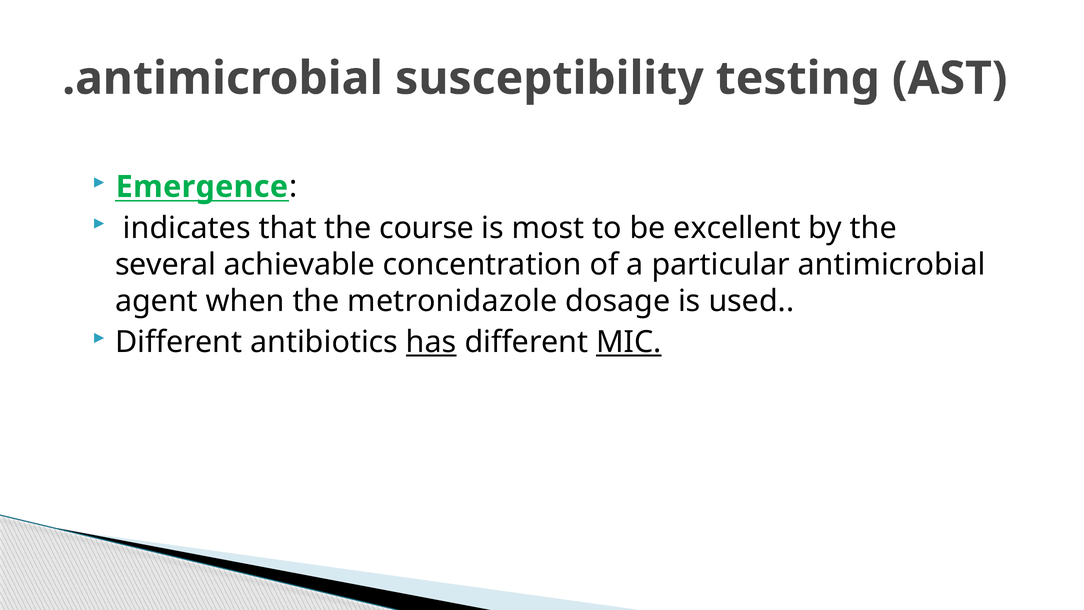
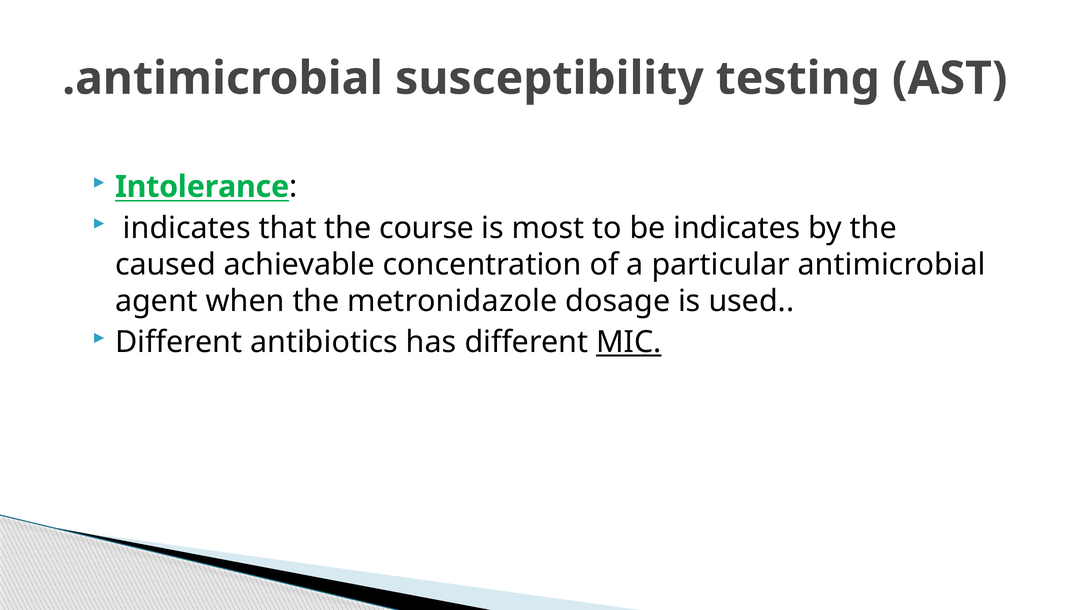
Emergence: Emergence -> Intolerance (202, 187)
be excellent: excellent -> indicates (737, 228)
several: several -> caused (165, 264)
has underline: present -> none (431, 342)
